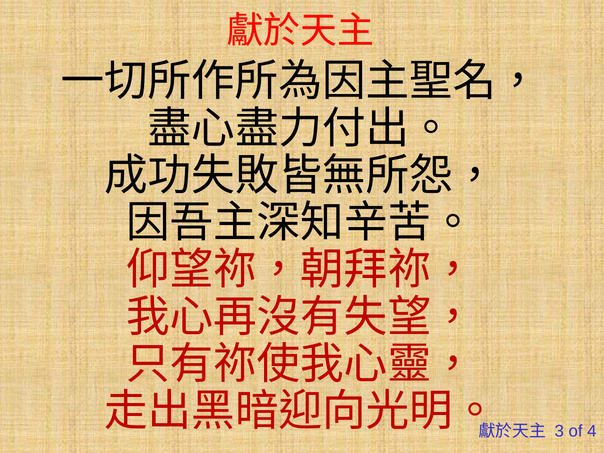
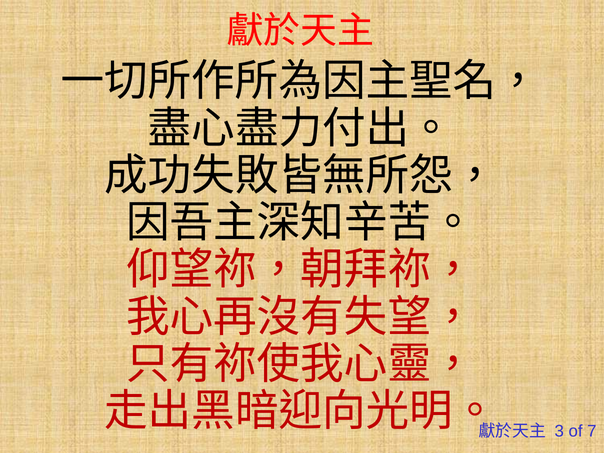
4: 4 -> 7 (592, 431)
